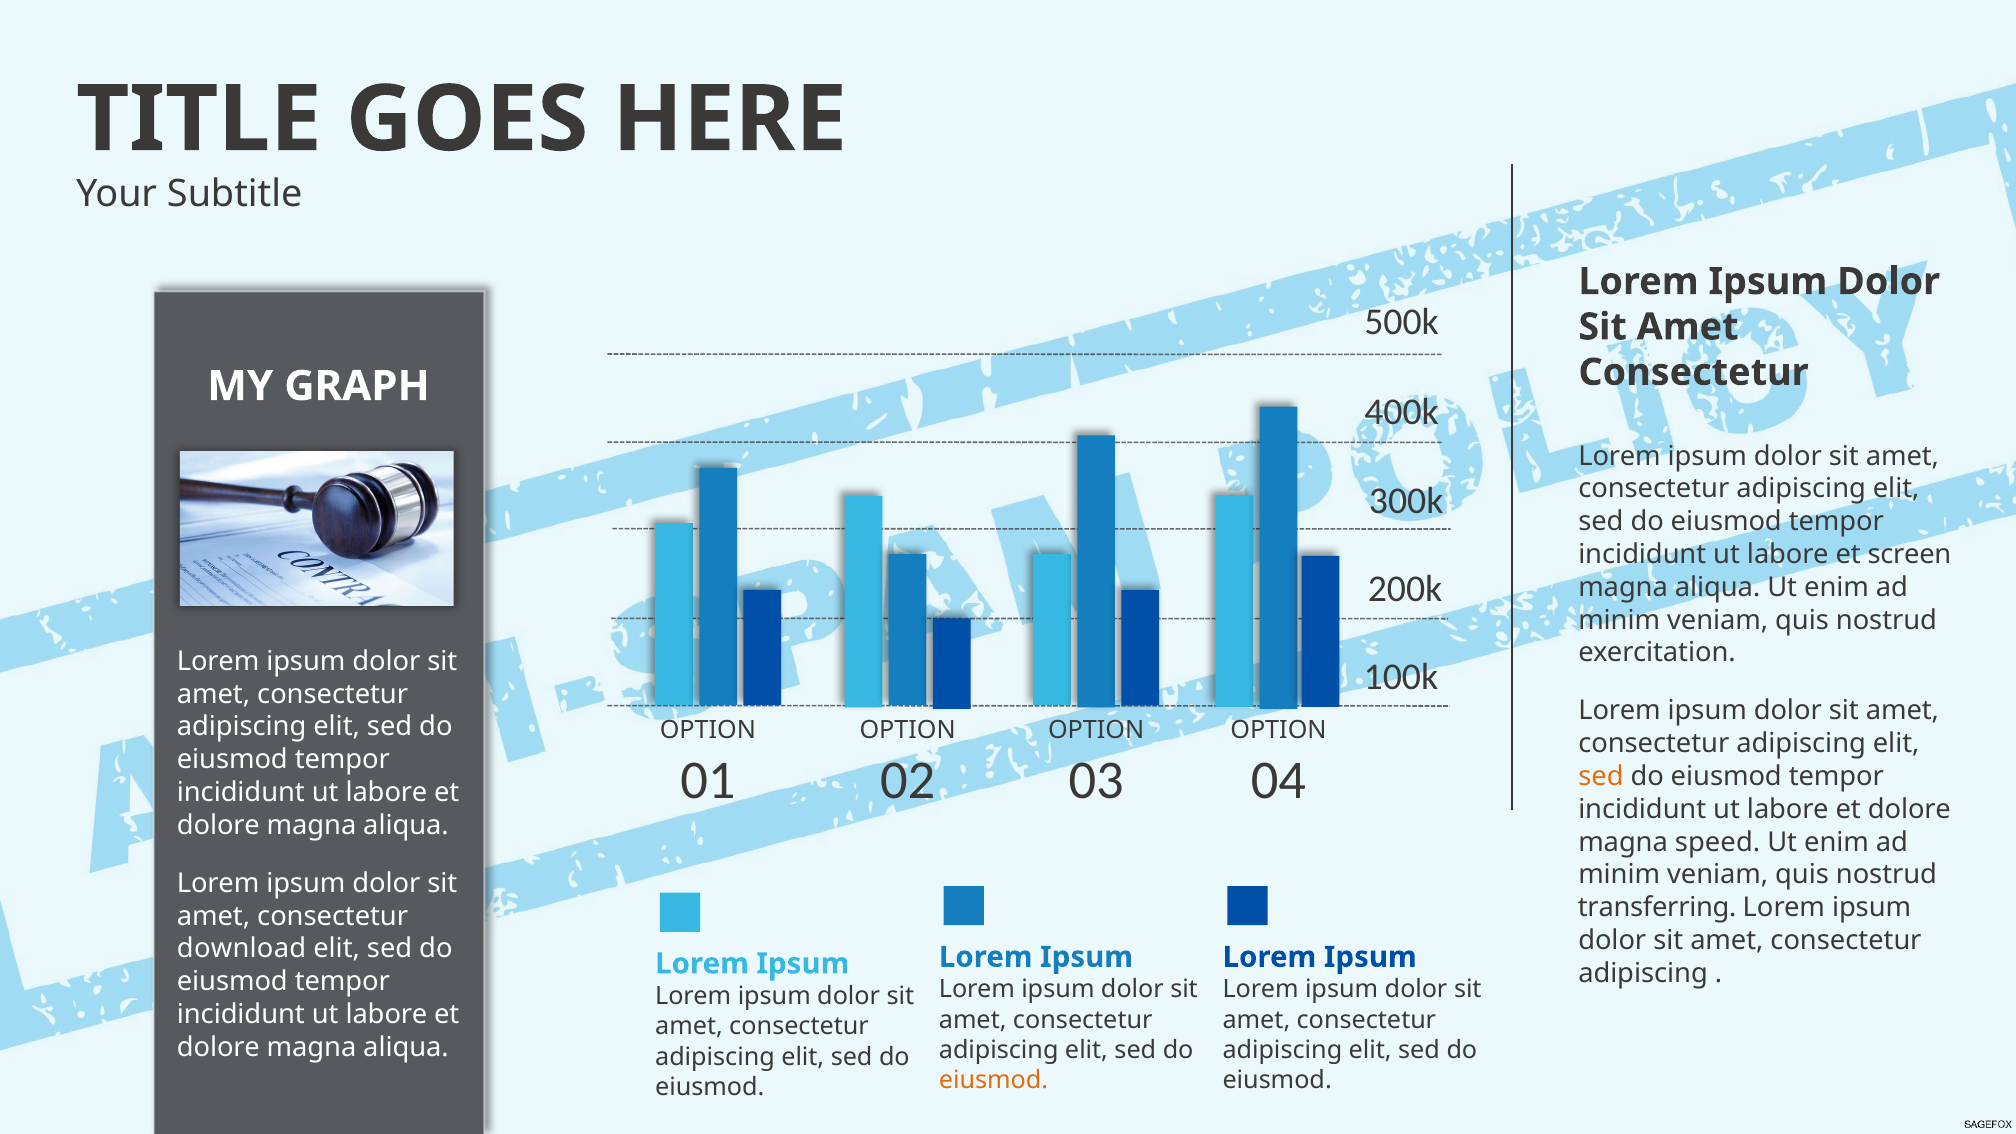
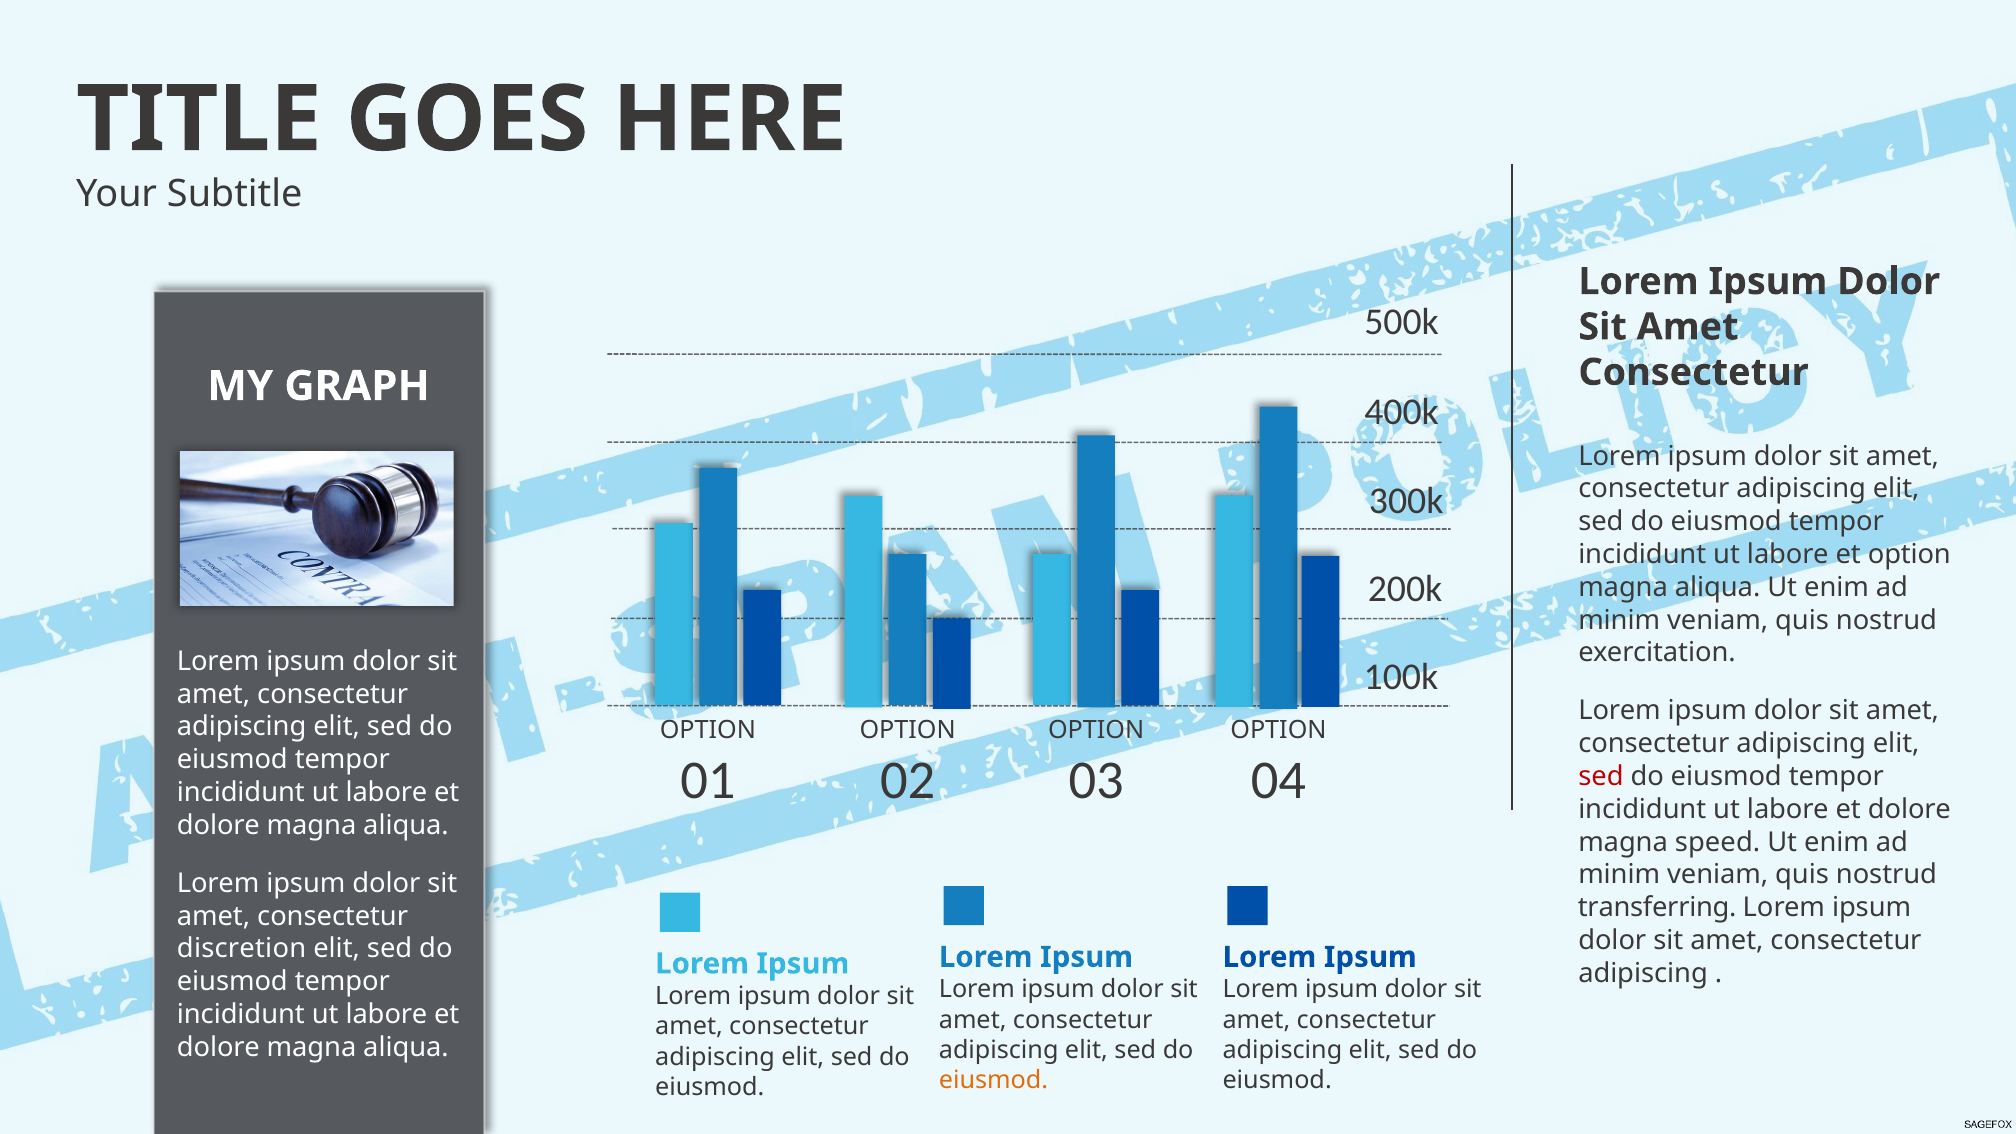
et screen: screen -> option (1909, 554)
sed colour: orange -> red (1601, 777)
download: download -> discretion (242, 949)
